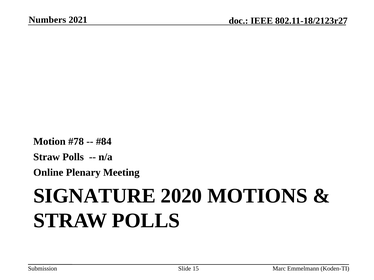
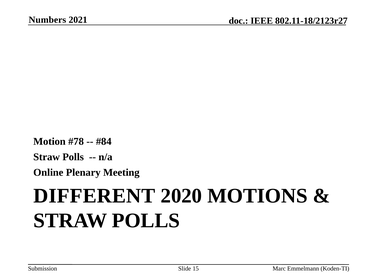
SIGNATURE: SIGNATURE -> DIFFERENT (94, 196)
